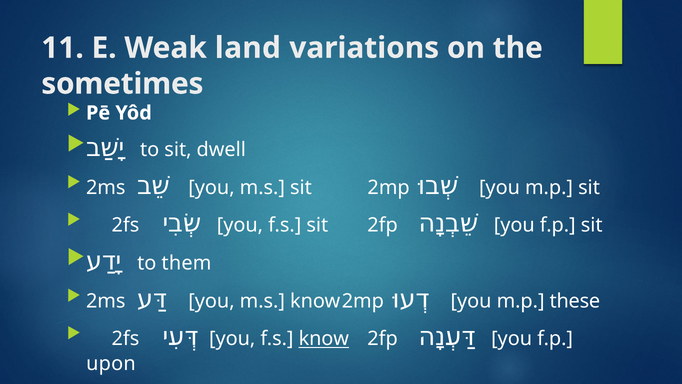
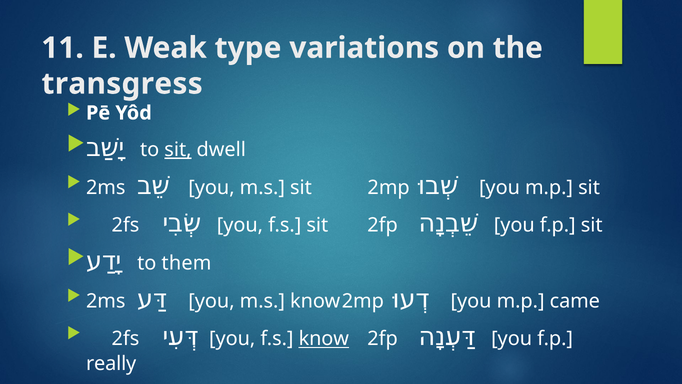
land: land -> type (248, 48)
sometimes: sometimes -> transgress (122, 84)
sit underline: none -> present (178, 150)
these: these -> came (575, 301)
upon: upon -> really (111, 364)
